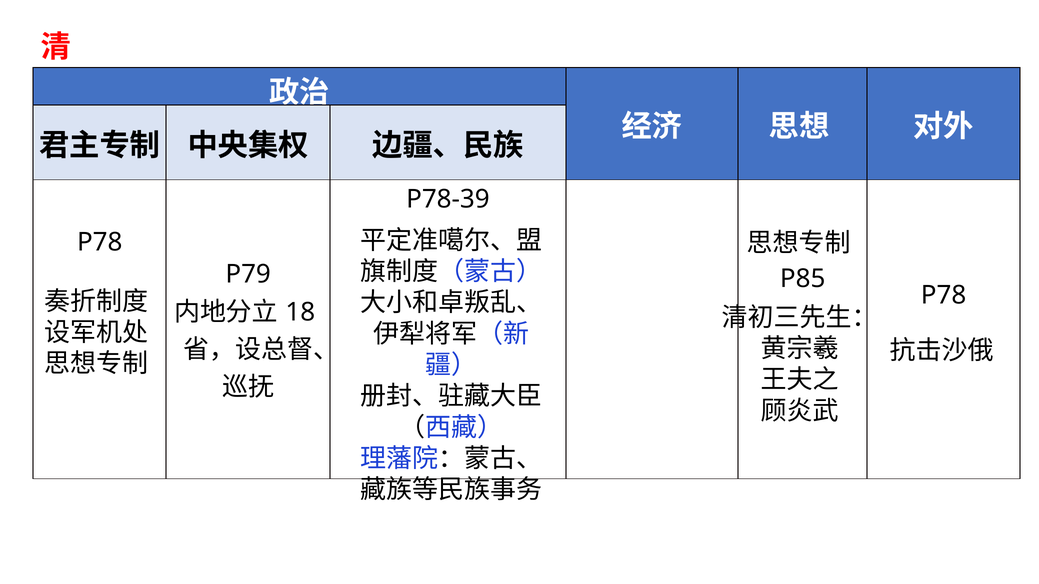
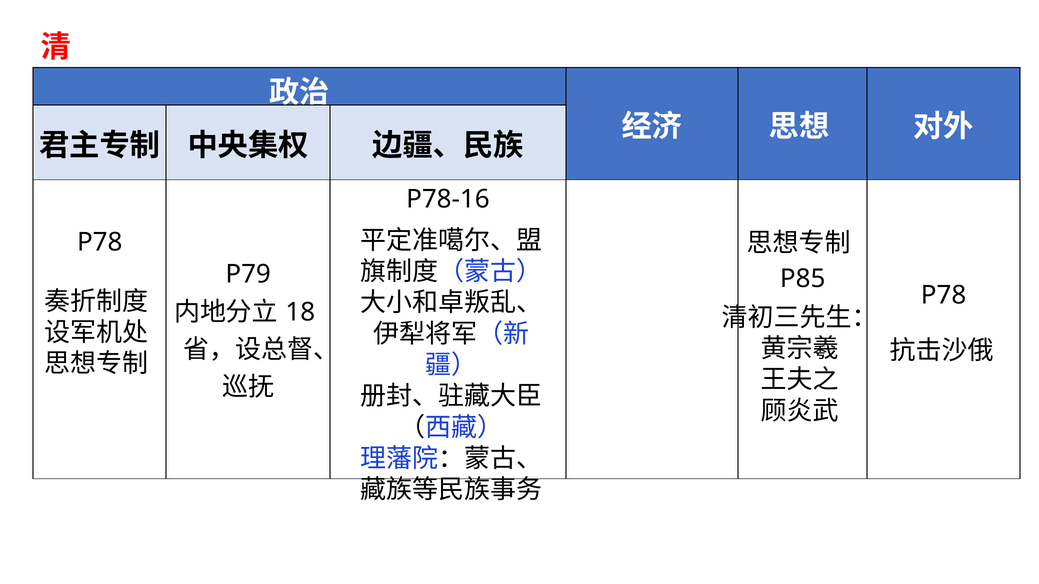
P78-39: P78-39 -> P78-16 (448, 199)
